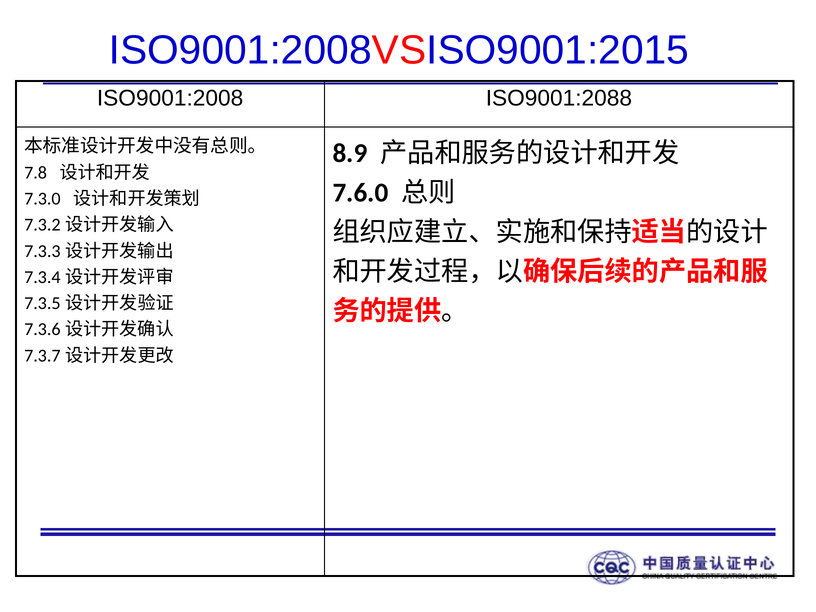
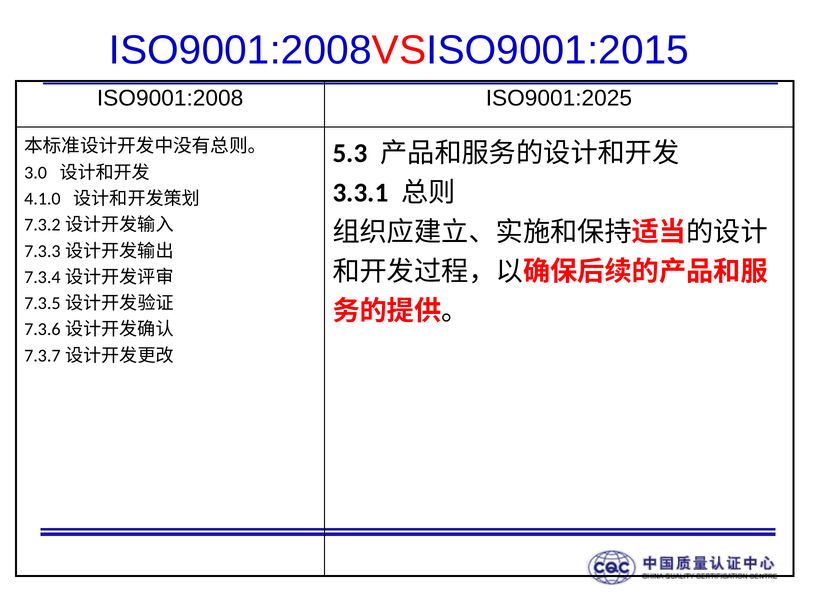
ISO9001:2088: ISO9001:2088 -> ISO9001:2025 (559, 98)
8.9: 8.9 -> 5.3 (350, 153)
7.8: 7.8 -> 3.0 (36, 173)
7.6.0: 7.6.0 -> 3.3.1 (361, 193)
7.3.0: 7.3.0 -> 4.1.0 (42, 199)
